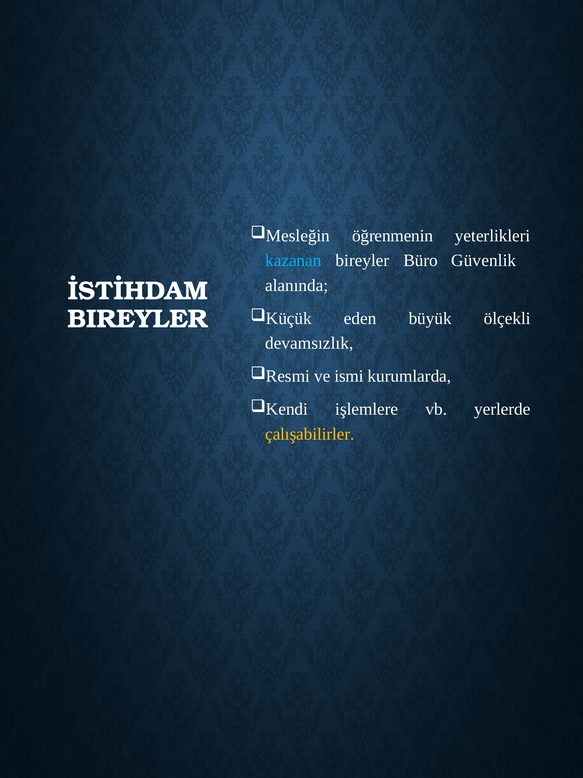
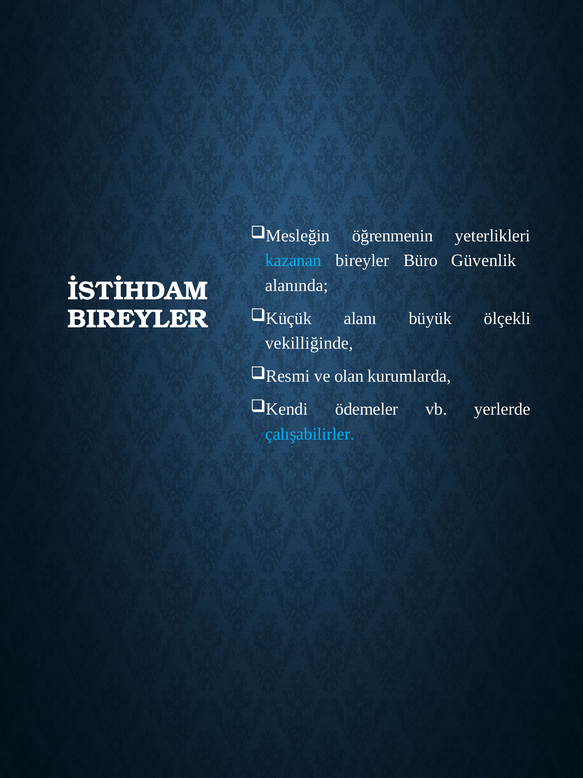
eden: eden -> alanı (360, 318)
devamsızlık: devamsızlık -> vekilliğinde (309, 343)
ismi: ismi -> olan (349, 376)
işlemlere: işlemlere -> ödemeler (367, 409)
çalışabilirler colour: yellow -> light blue (310, 434)
